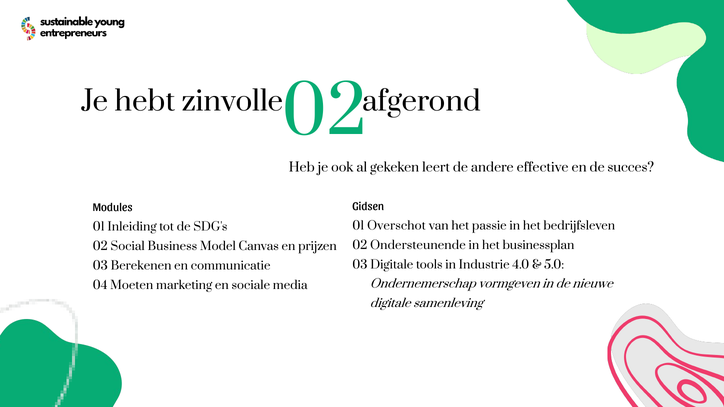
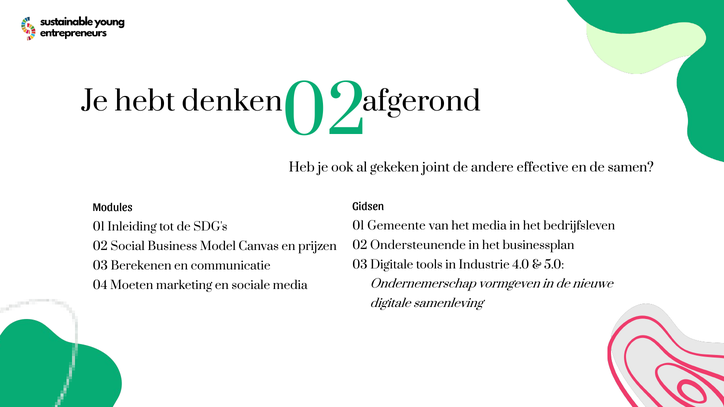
zinvolle: zinvolle -> denken (232, 102)
leert: leert -> joint (436, 167)
succes: succes -> samen (631, 167)
Overschot: Overschot -> Gemeente (396, 226)
het passie: passie -> media (489, 226)
